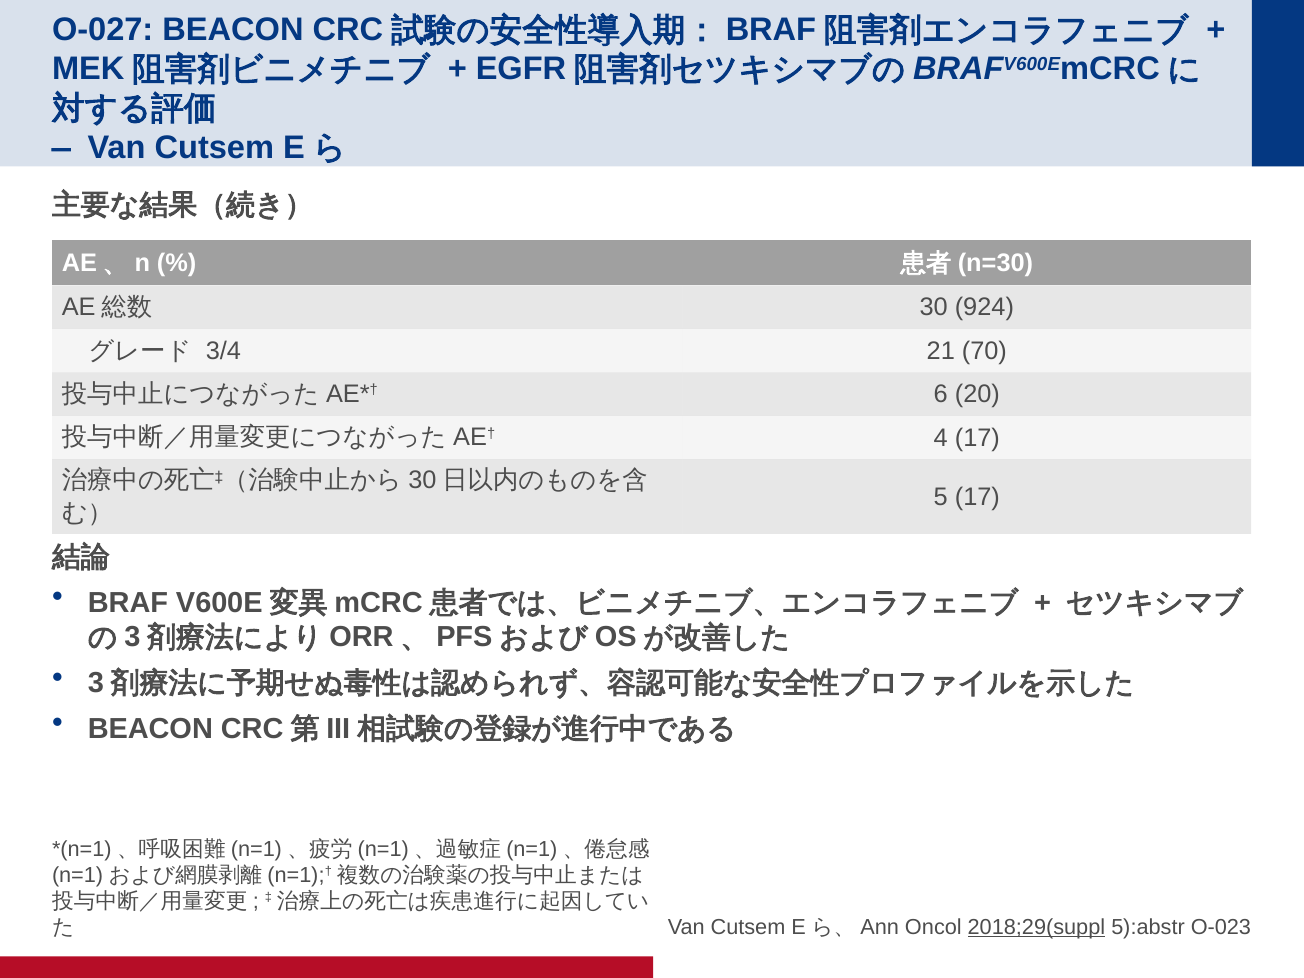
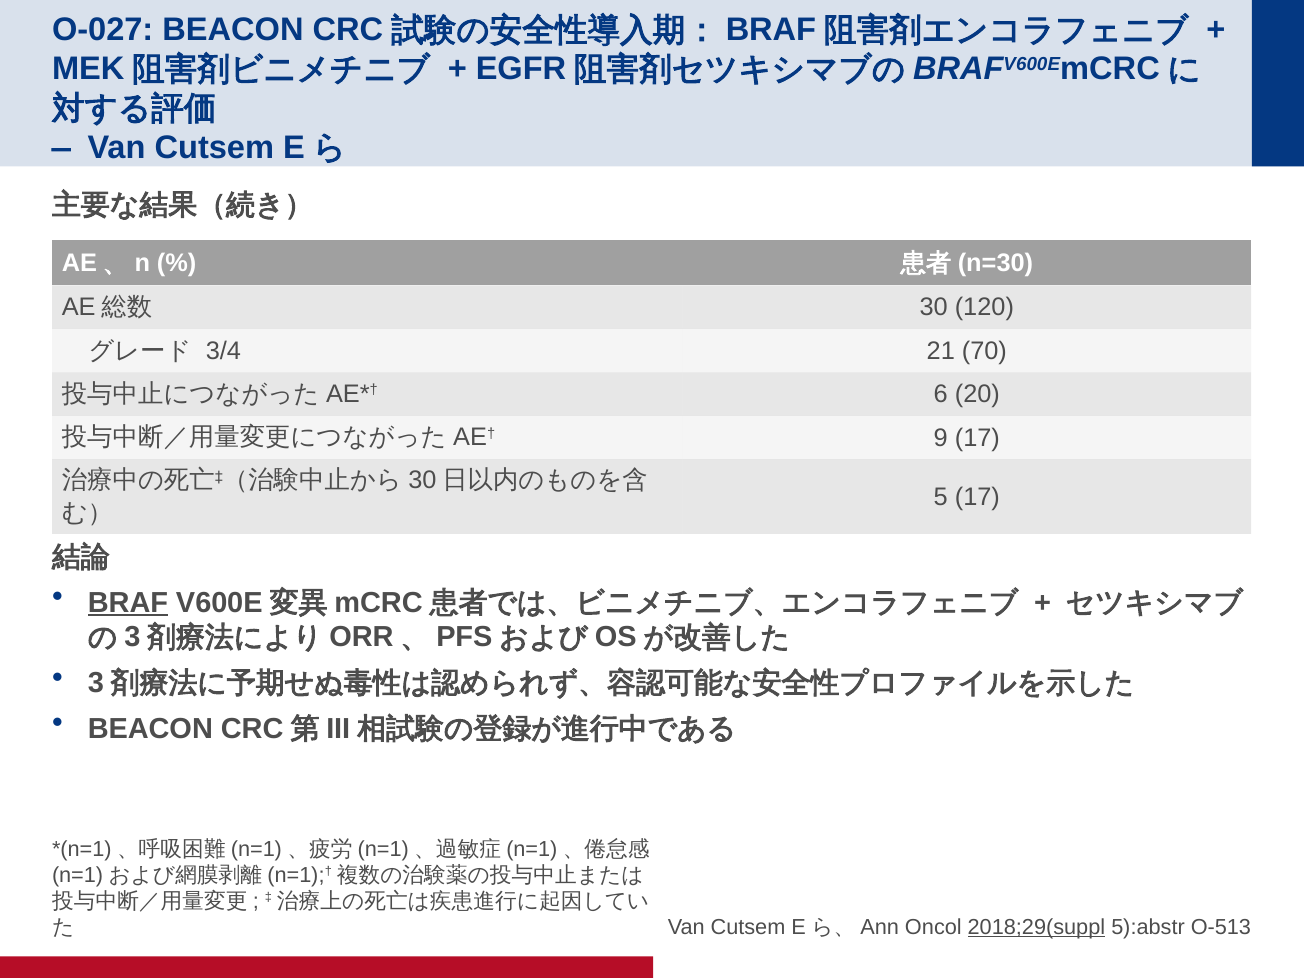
924: 924 -> 120 (984, 308)
4: 4 -> 9 (941, 438)
BRAF underline: none -> present (128, 602)
O-023: O-023 -> O-513 (1221, 927)
